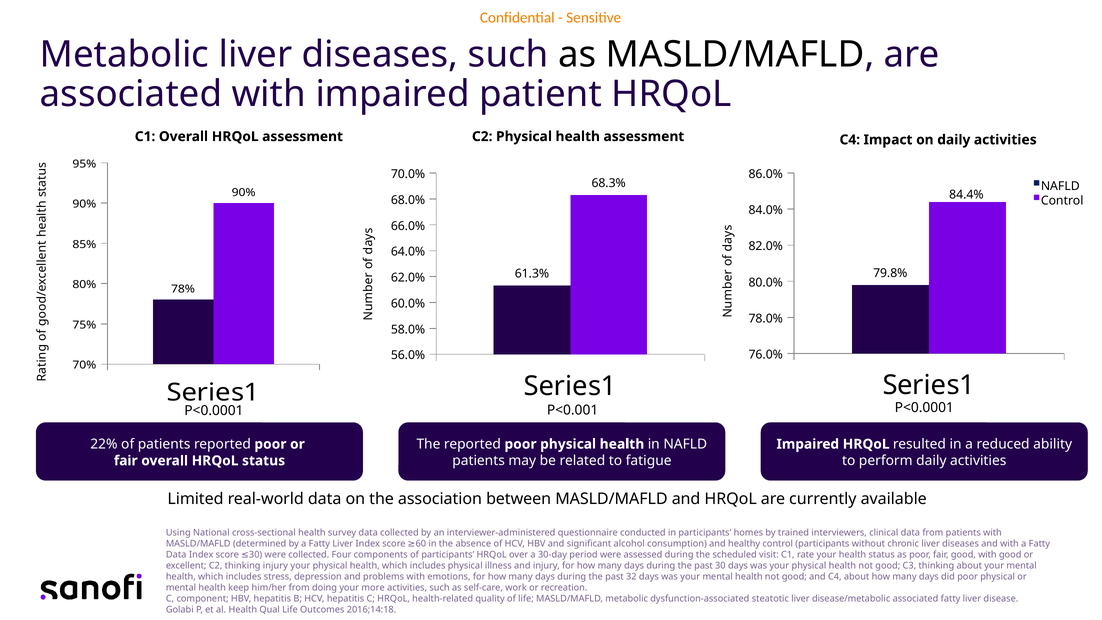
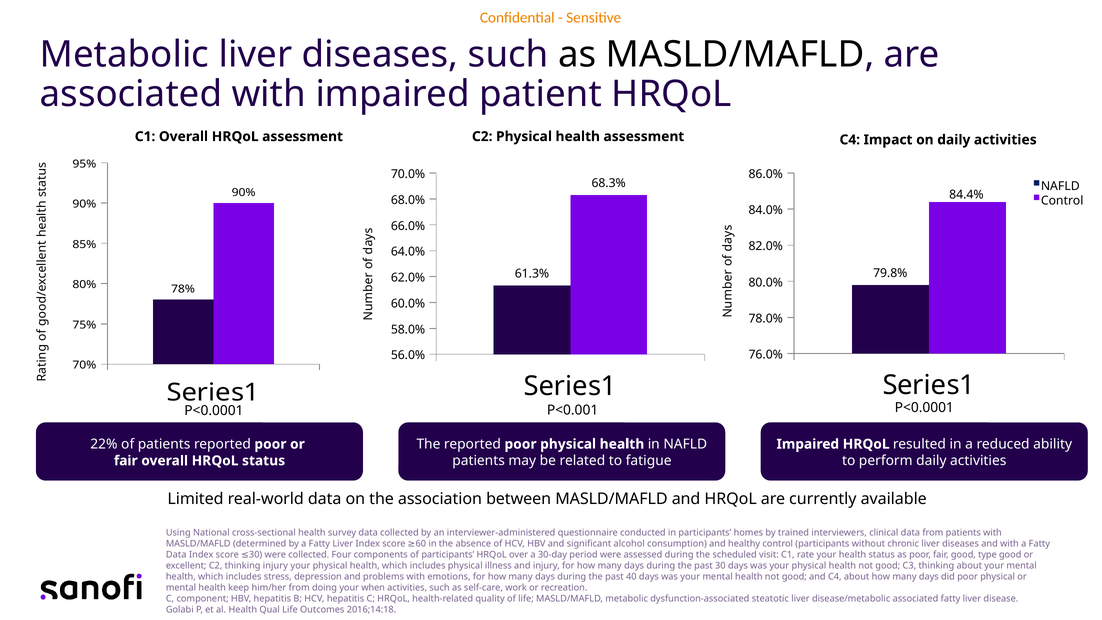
good with: with -> type (987, 555)
32: 32 -> 40 (631, 577)
more: more -> when (373, 588)
